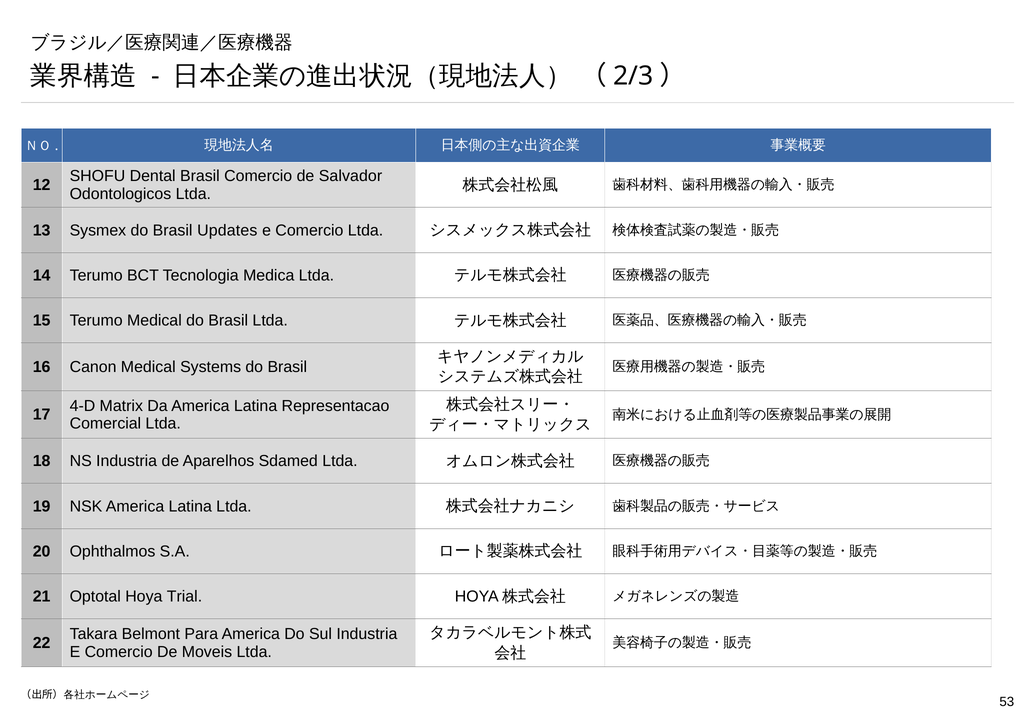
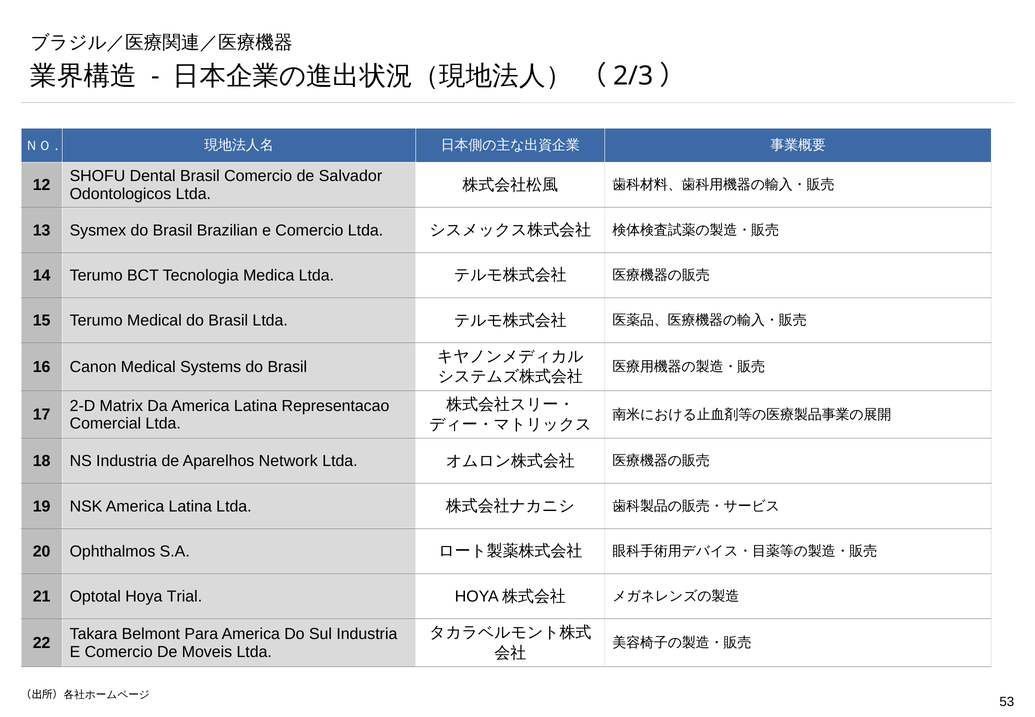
Updates: Updates -> Brazilian (227, 230)
4-D: 4-D -> 2-D (82, 406)
Sdamed: Sdamed -> Network (288, 461)
